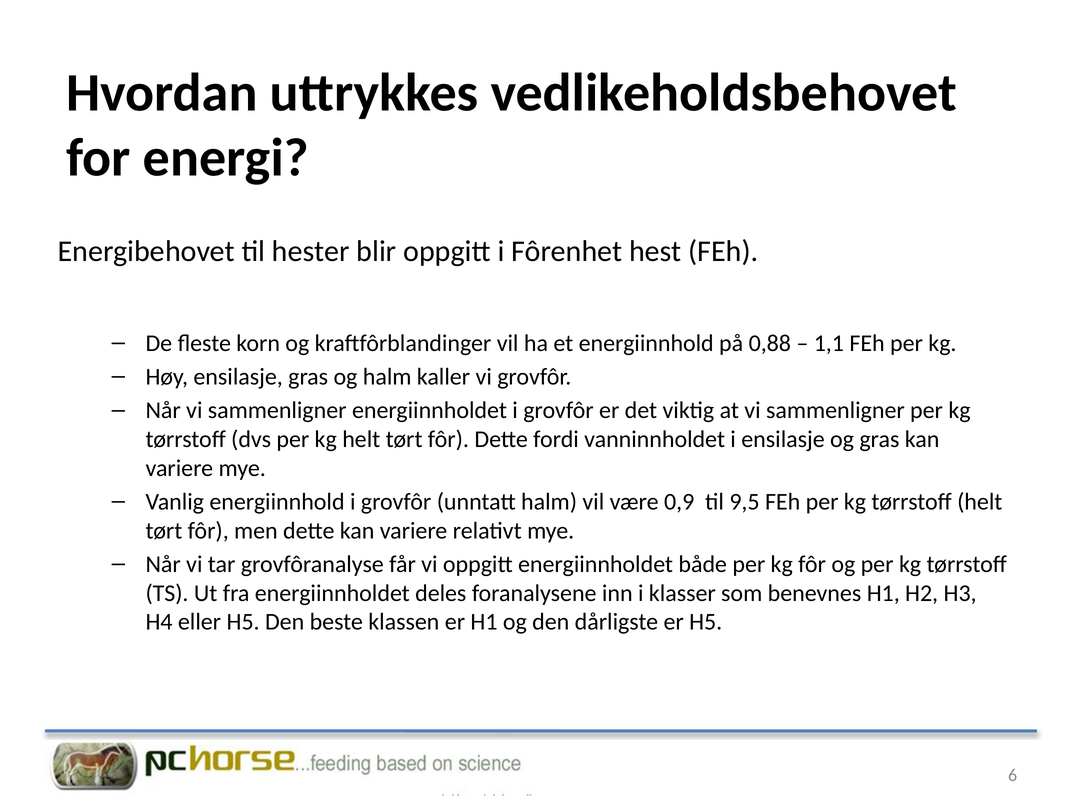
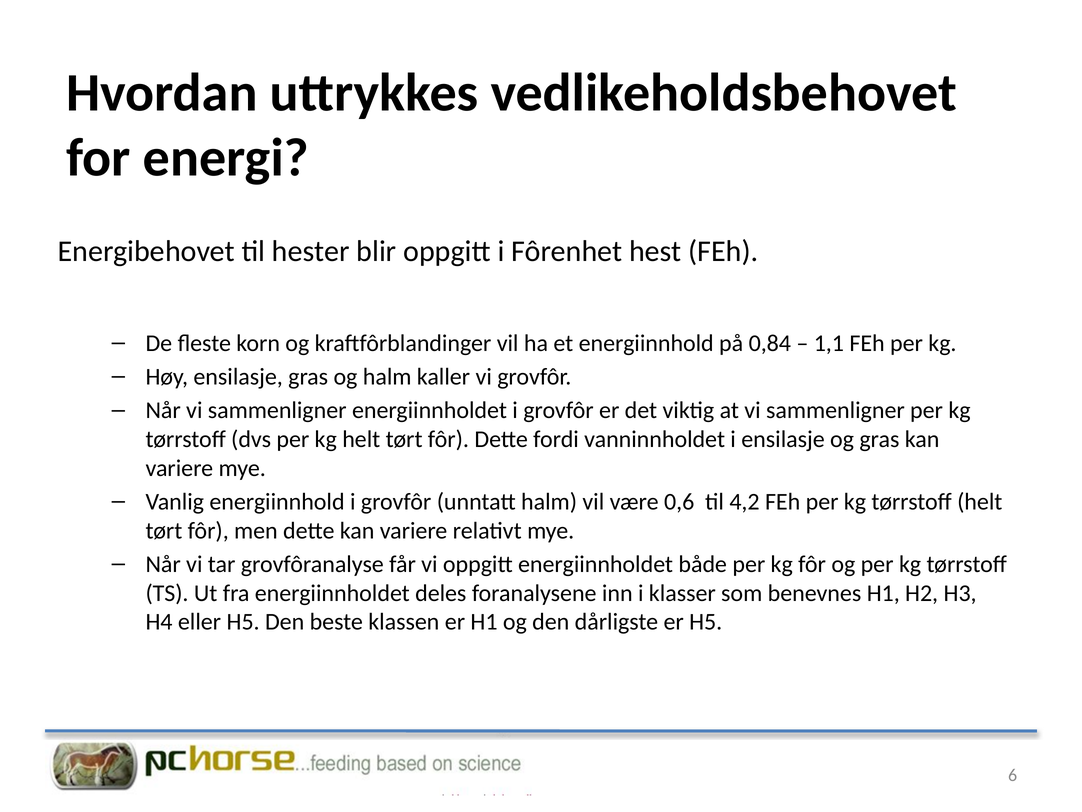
0,88: 0,88 -> 0,84 (770, 343)
0,9: 0,9 -> 0,6 (679, 502)
9,5: 9,5 -> 4,2 (744, 502)
